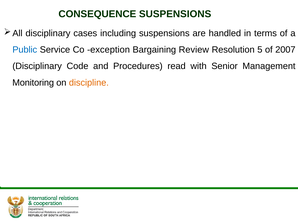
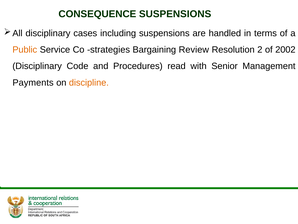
Public colour: blue -> orange (25, 50)
exception: exception -> strategies (109, 50)
5: 5 -> 2 (260, 50)
2007: 2007 -> 2002 (285, 50)
Monitoring: Monitoring -> Payments (33, 82)
